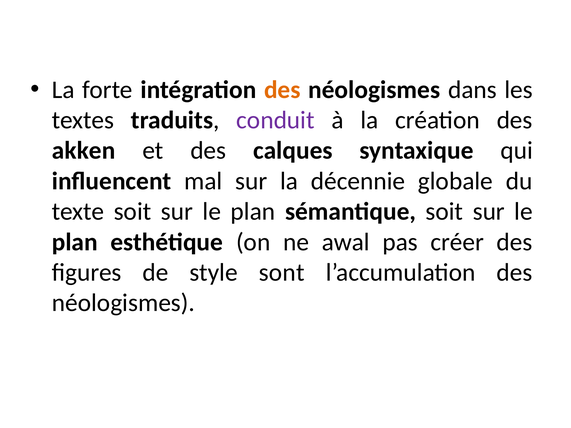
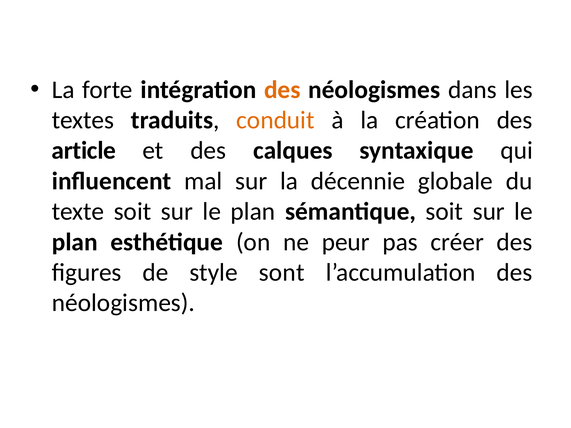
conduit colour: purple -> orange (275, 120)
akken: akken -> article (84, 151)
awal: awal -> peur (346, 242)
